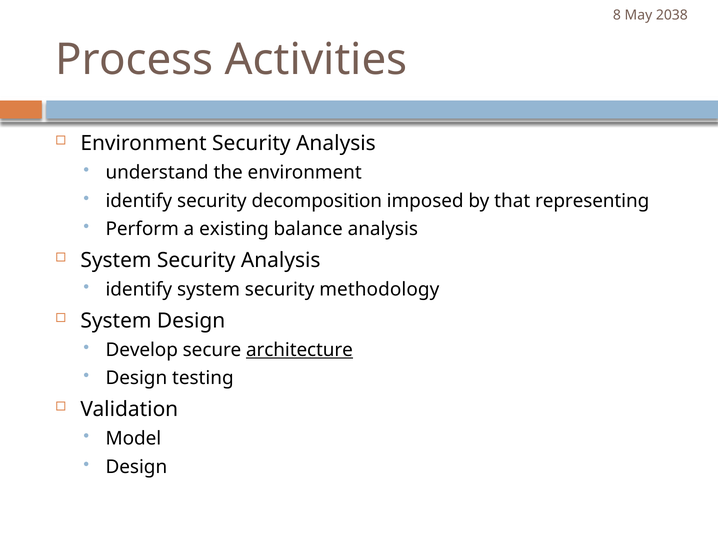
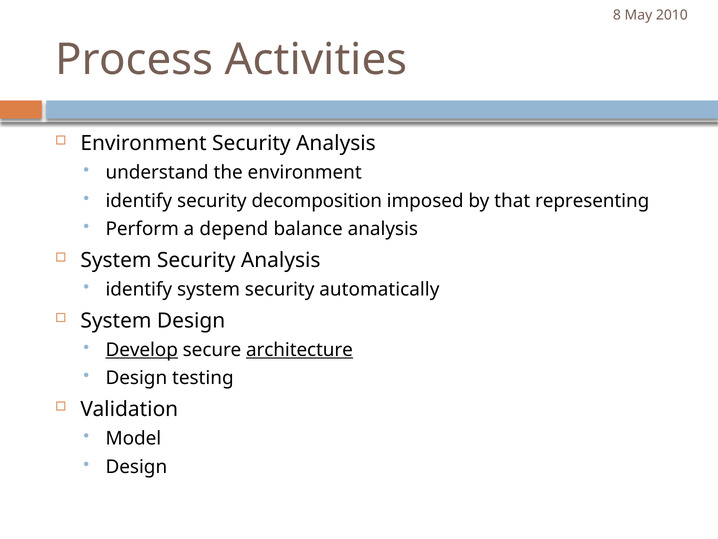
2038: 2038 -> 2010 (672, 15)
existing: existing -> depend (234, 229)
methodology: methodology -> automatically (379, 289)
Develop underline: none -> present (142, 350)
